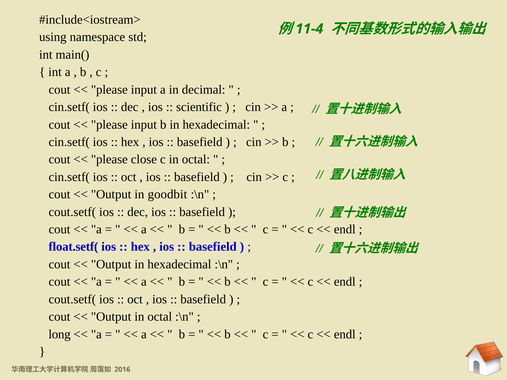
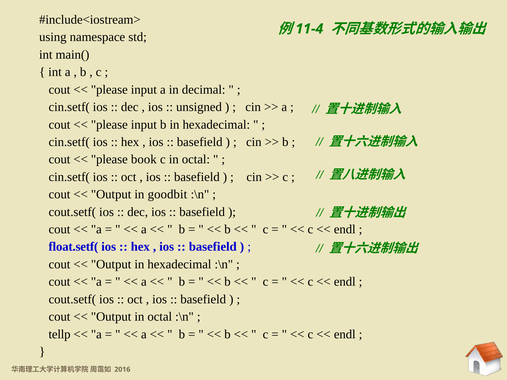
scientific: scientific -> unsigned (199, 107)
close: close -> book (144, 160)
long: long -> tellp (60, 334)
